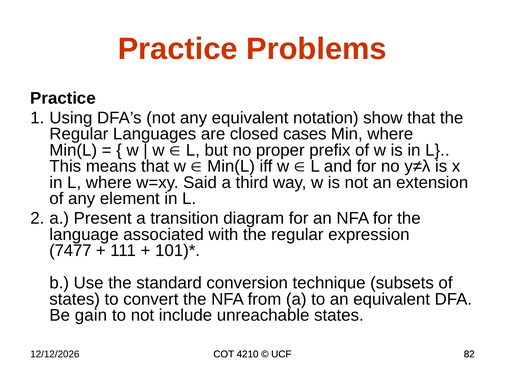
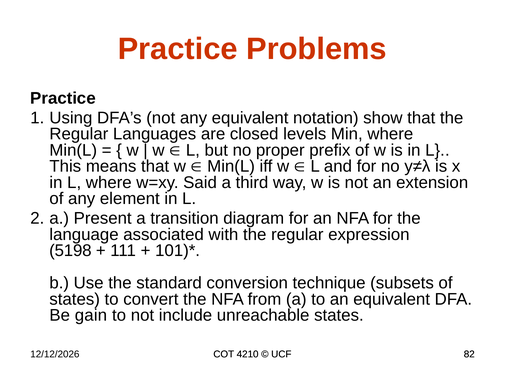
cases: cases -> levels (305, 134)
7477: 7477 -> 5198 (70, 250)
